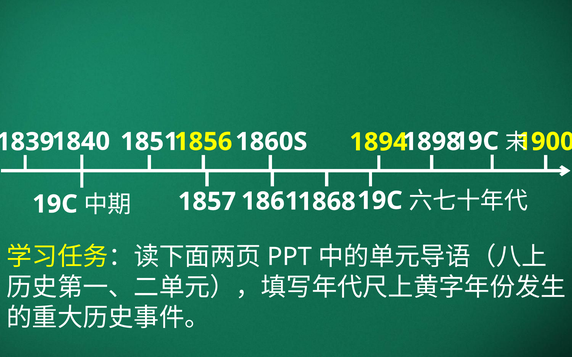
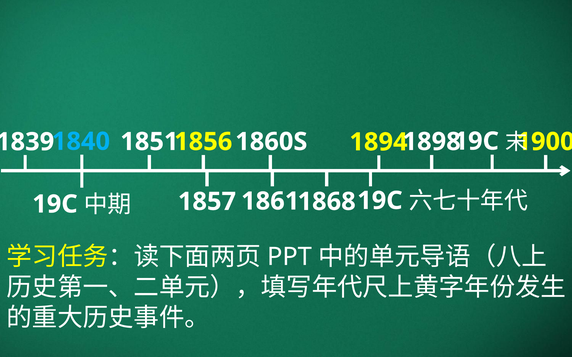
1840 colour: white -> light blue (81, 142)
